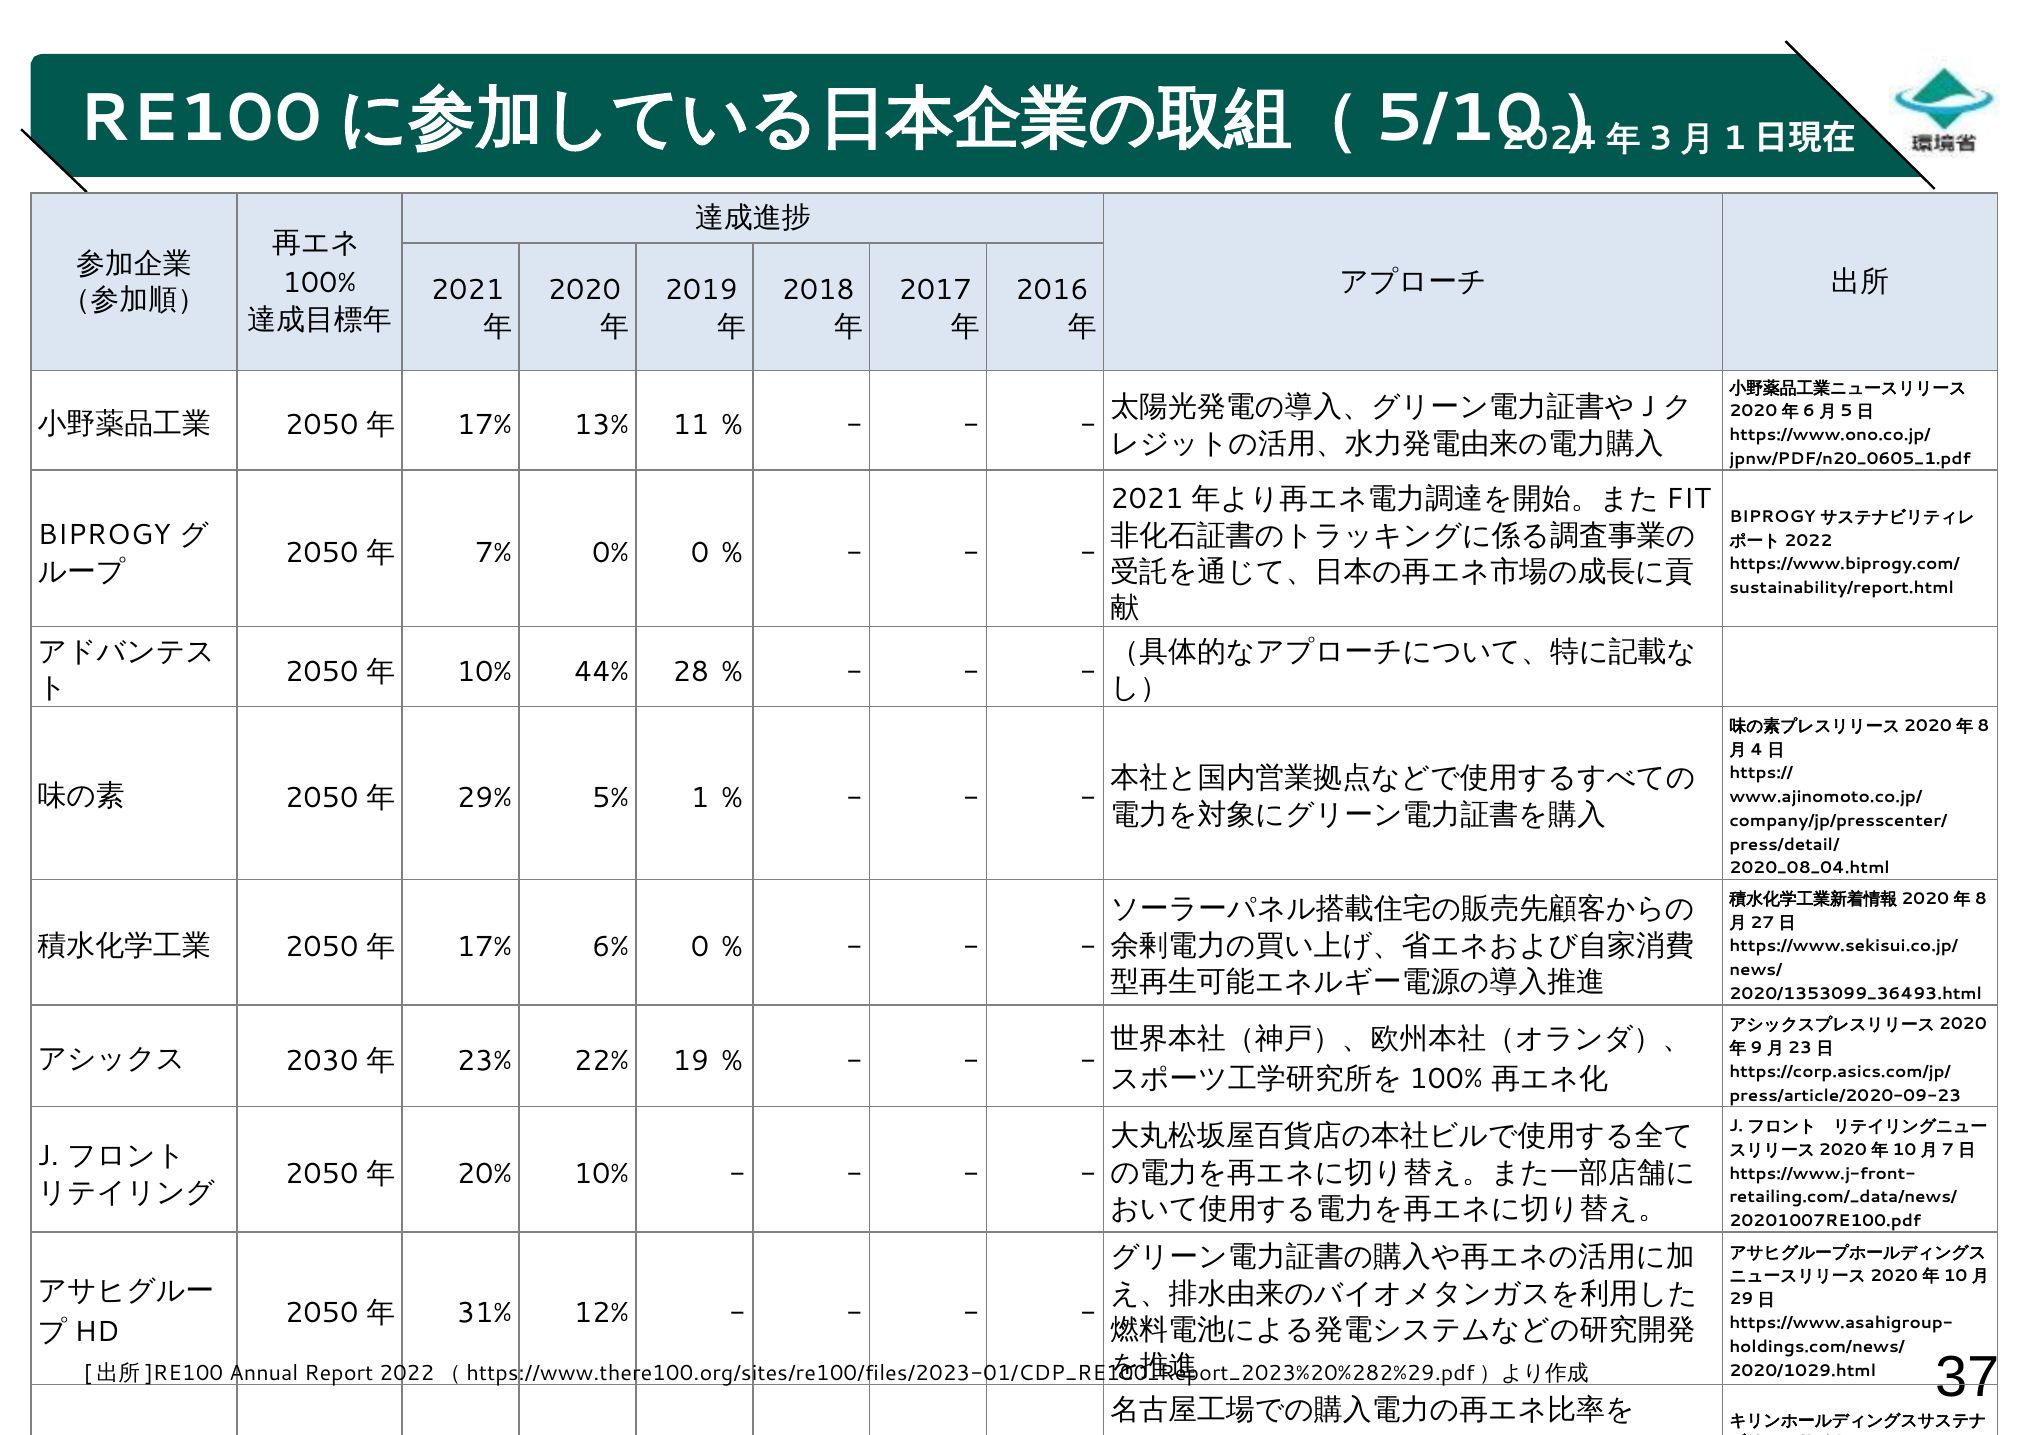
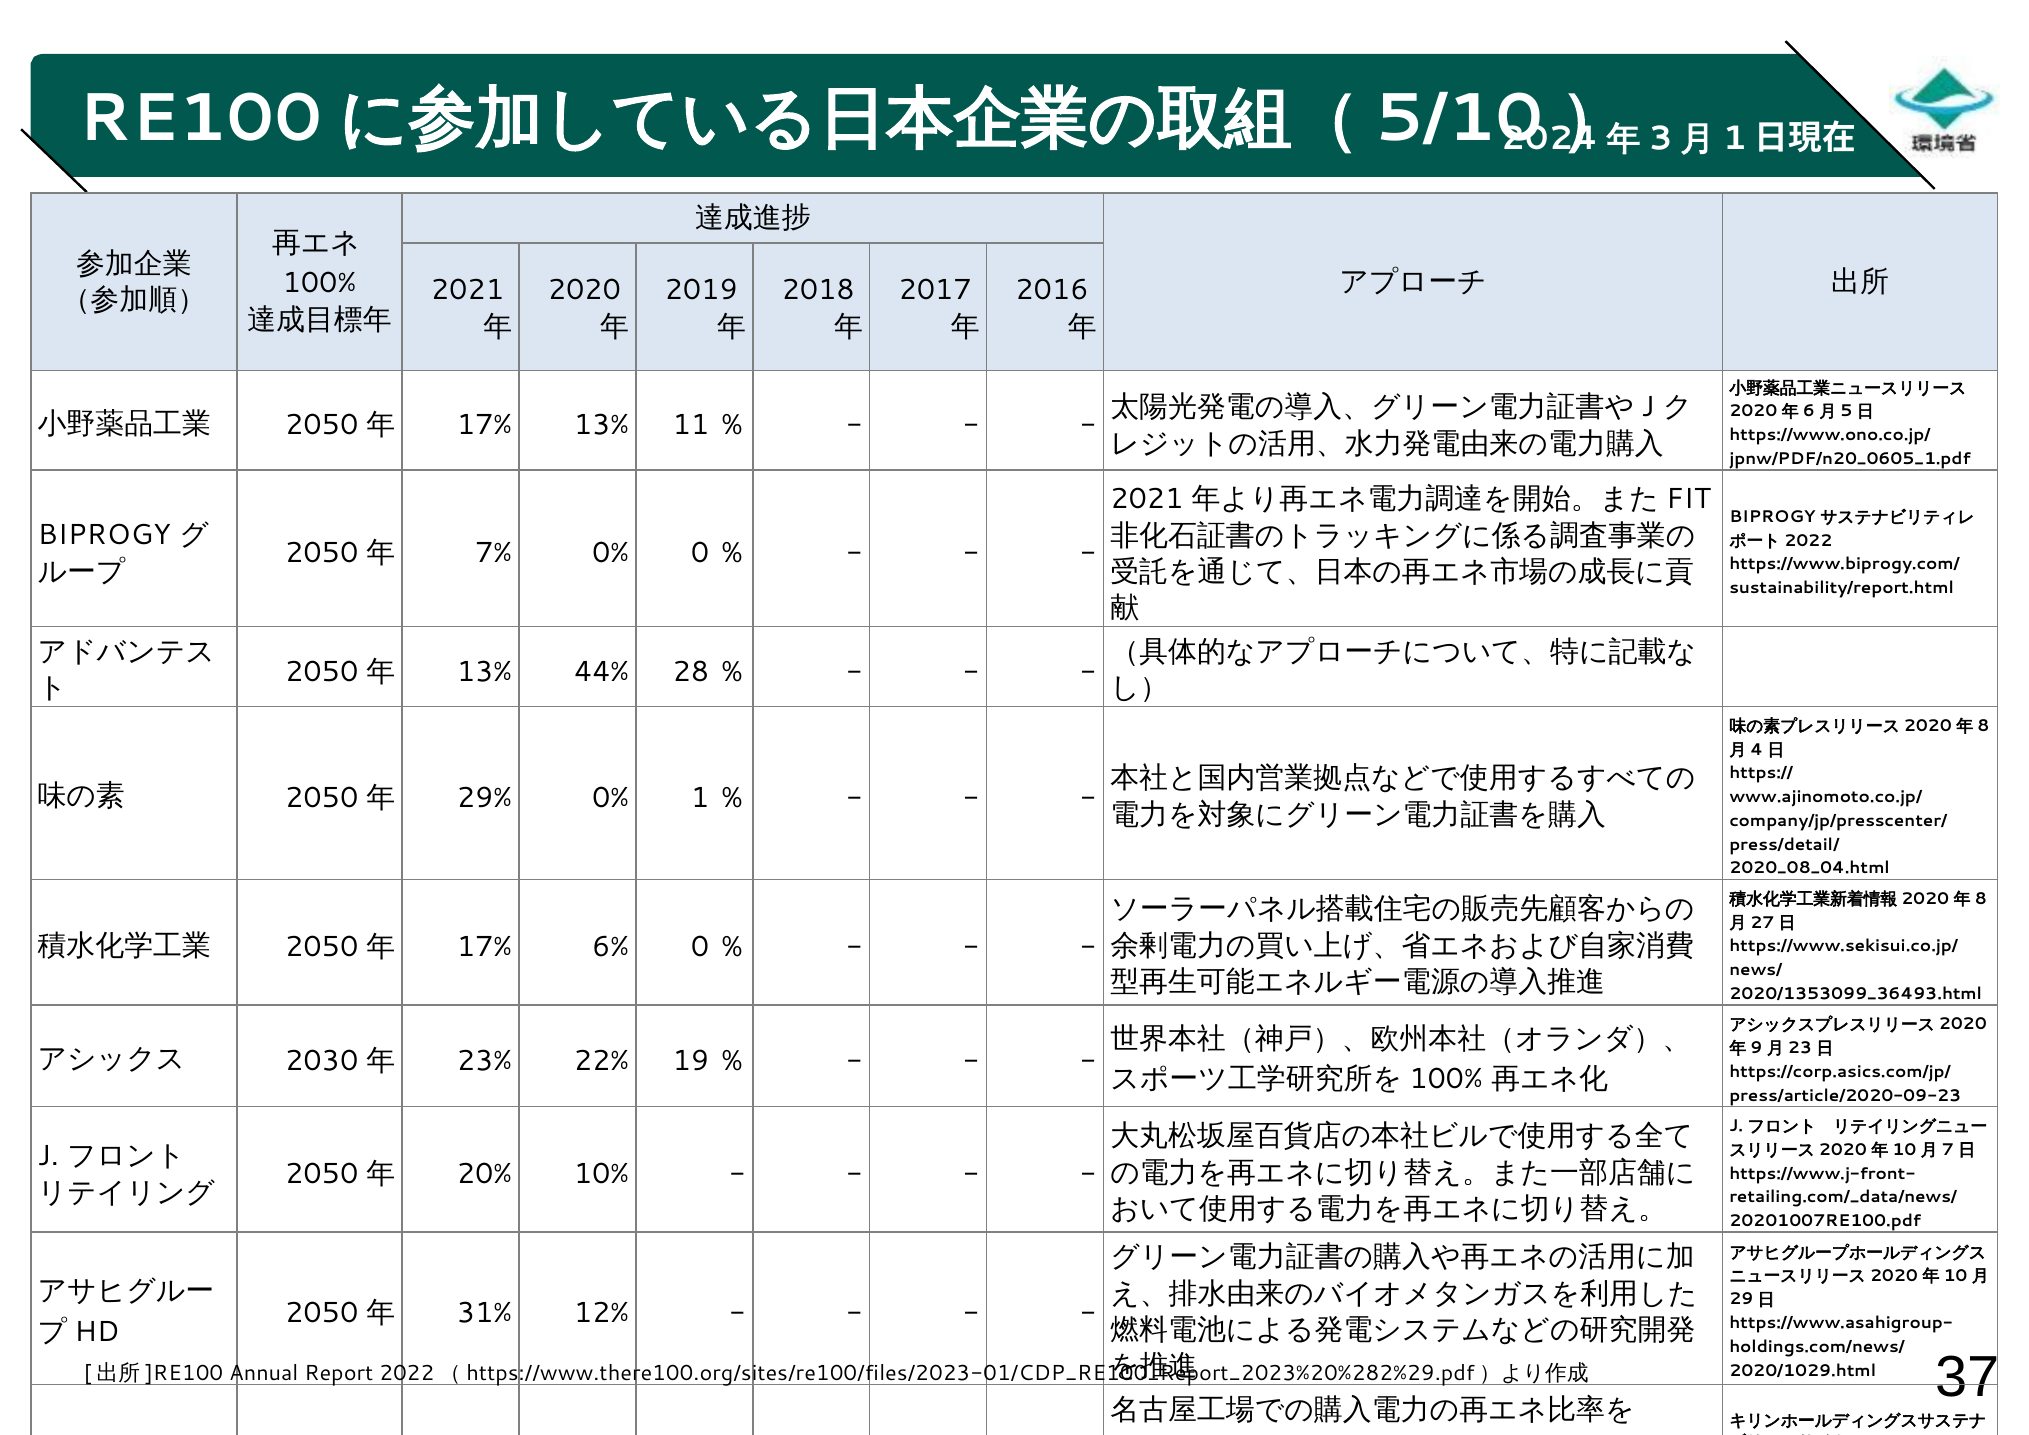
10%: 10% -> 13% (485, 671)
29% 5%: 5% -> 0% (611, 798)
